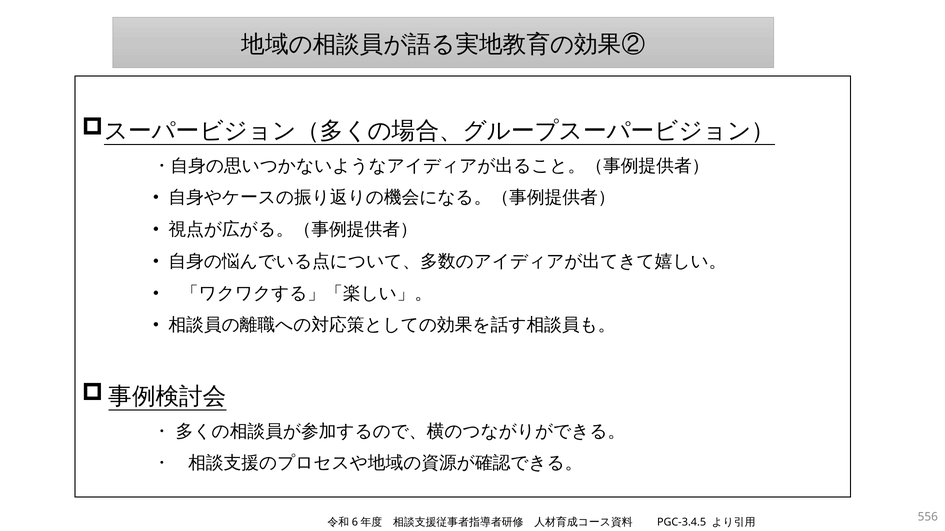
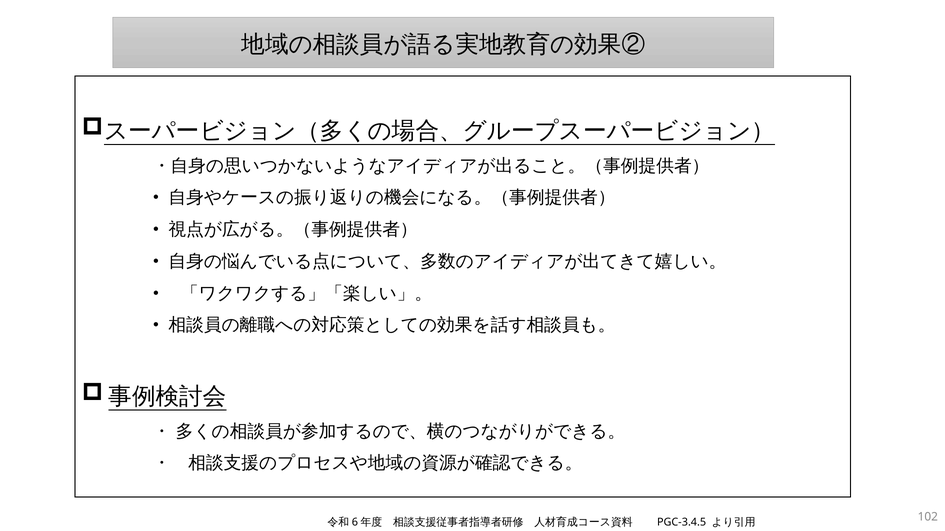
556: 556 -> 102 (928, 517)
